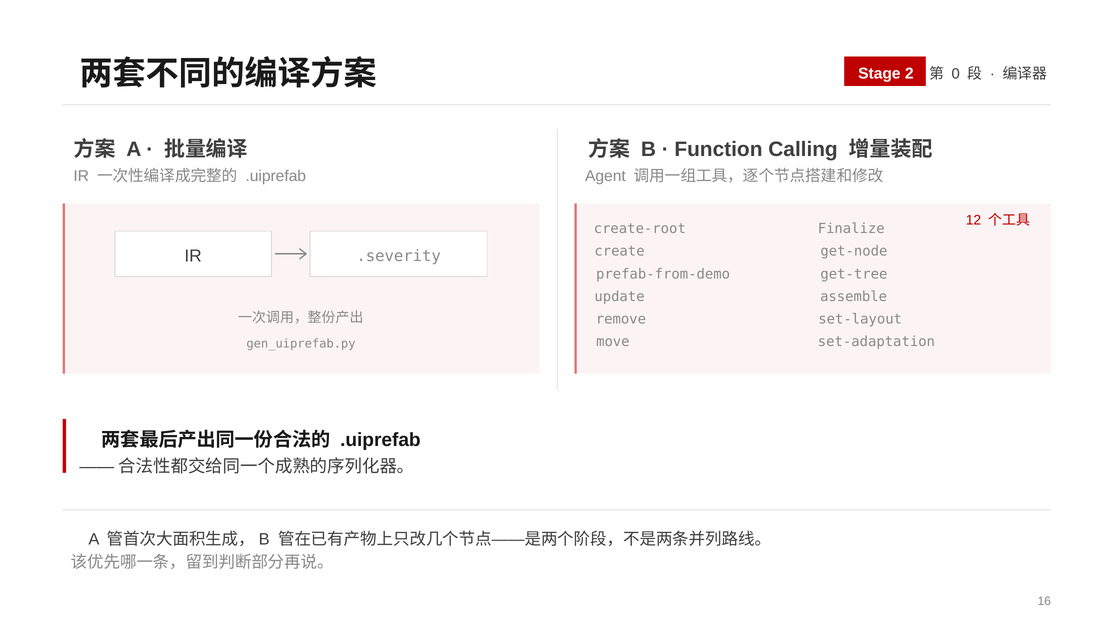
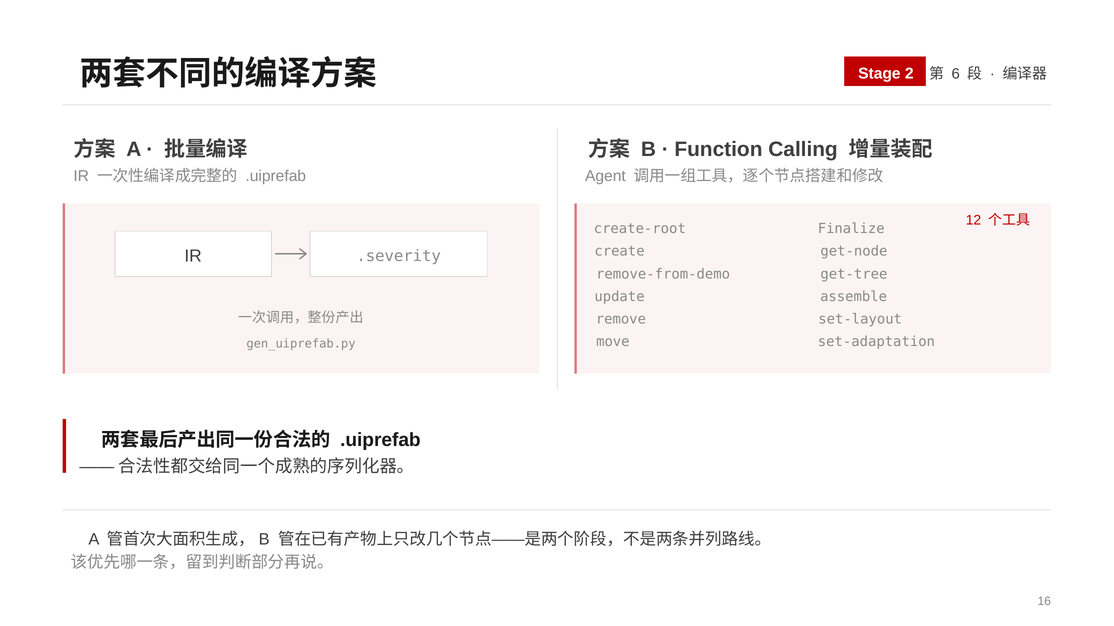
0: 0 -> 6 (956, 74)
prefab-from-demo: prefab-from-demo -> remove-from-demo (663, 274)
